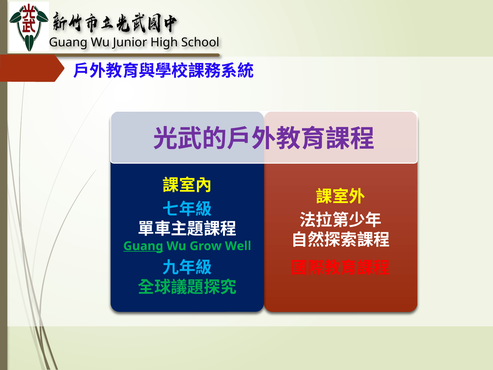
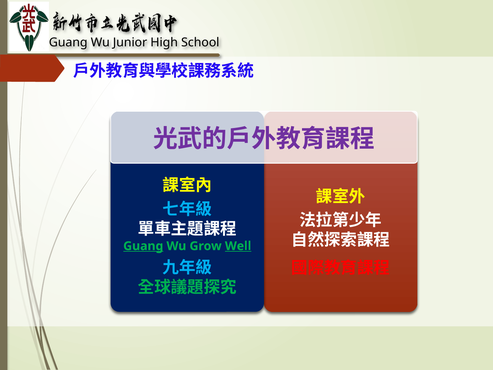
Well underline: none -> present (238, 246)
